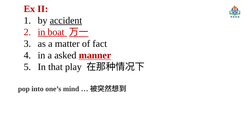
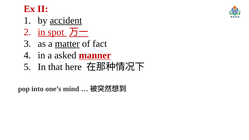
boat: boat -> spot (56, 32)
matter underline: none -> present (67, 44)
play: play -> here (73, 67)
